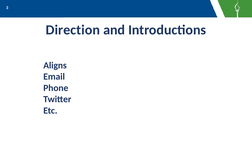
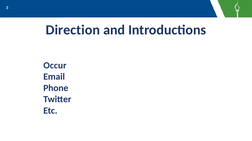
Aligns: Aligns -> Occur (55, 66)
